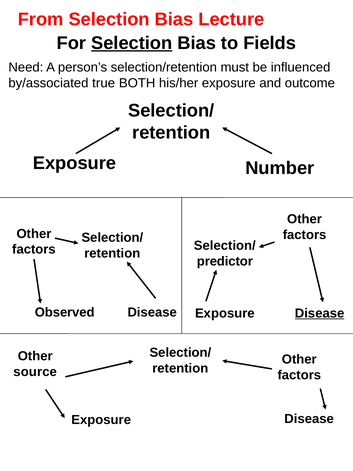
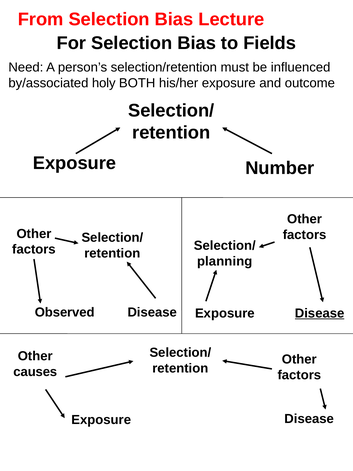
Selection underline: present -> none (132, 43)
true: true -> holy (104, 83)
predictor: predictor -> planning (225, 261)
source: source -> causes (35, 371)
